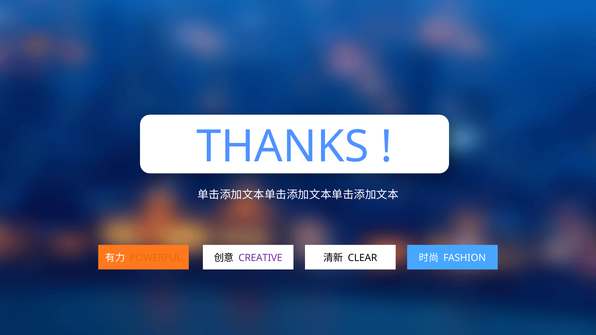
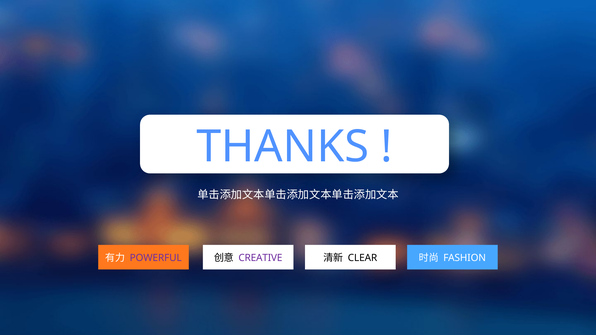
POWERFUL colour: orange -> purple (156, 258)
